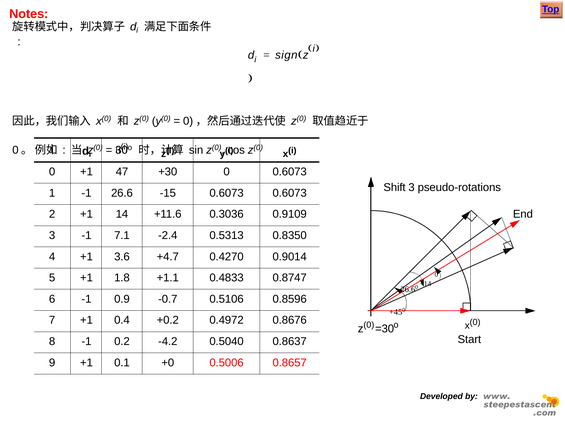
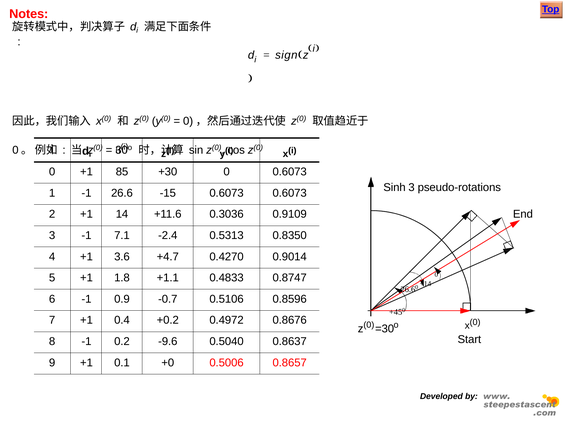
47: 47 -> 85 (122, 172)
Shift: Shift -> Sinh (395, 187)
-4.2: -4.2 -> -9.6 (168, 341)
